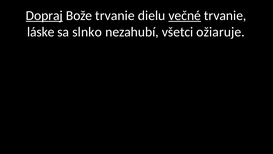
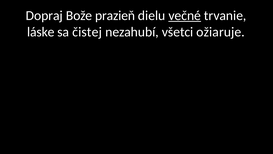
Dopraj underline: present -> none (44, 16)
Bože trvanie: trvanie -> prazieň (115, 16)
slnko: slnko -> čistej (87, 32)
